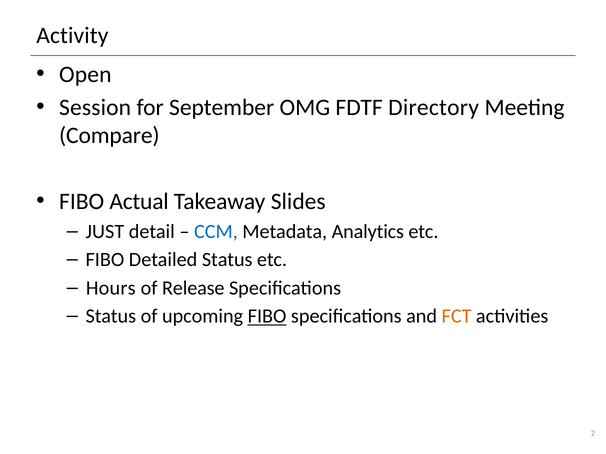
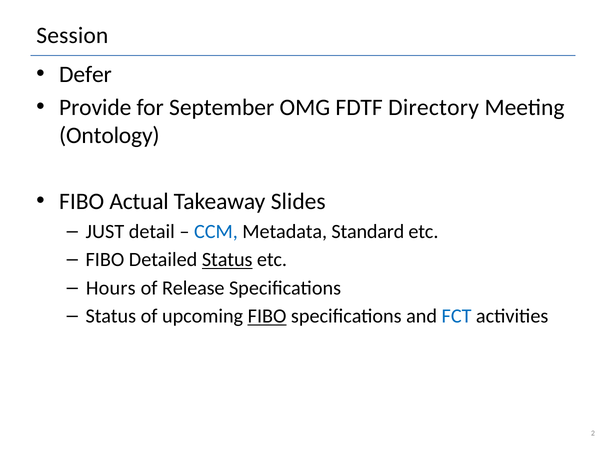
Activity: Activity -> Session (72, 35)
Open: Open -> Defer (85, 74)
Session: Session -> Provide (95, 107)
Compare: Compare -> Ontology (109, 136)
Analytics: Analytics -> Standard (368, 232)
Status underline: none -> present (227, 260)
FCT colour: orange -> blue (457, 317)
